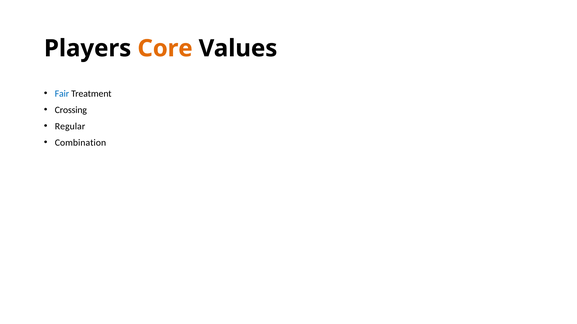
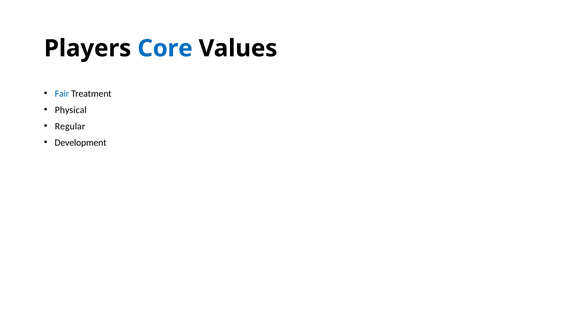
Core colour: orange -> blue (165, 48)
Crossing: Crossing -> Physical (71, 110)
Combination: Combination -> Development (81, 143)
